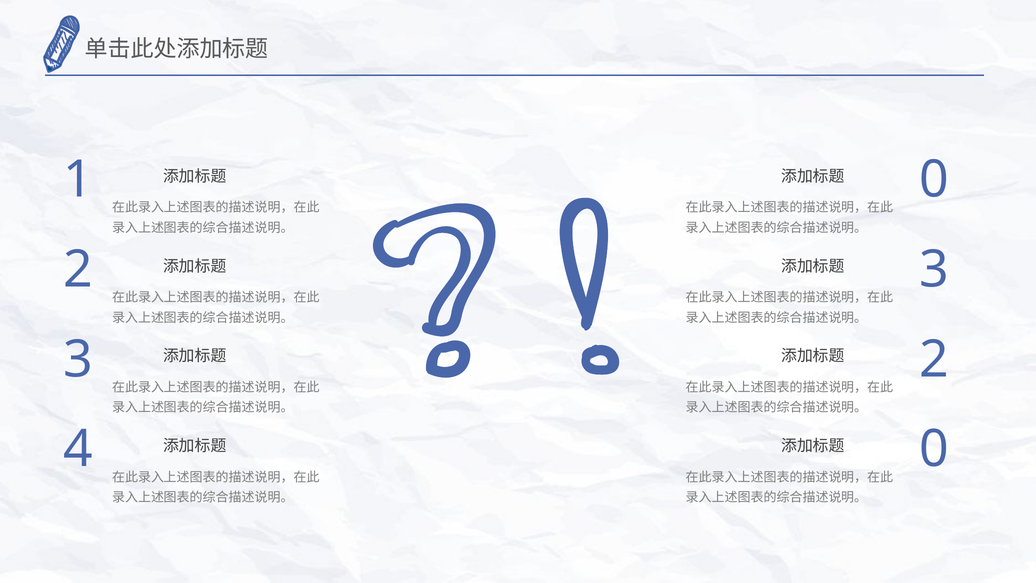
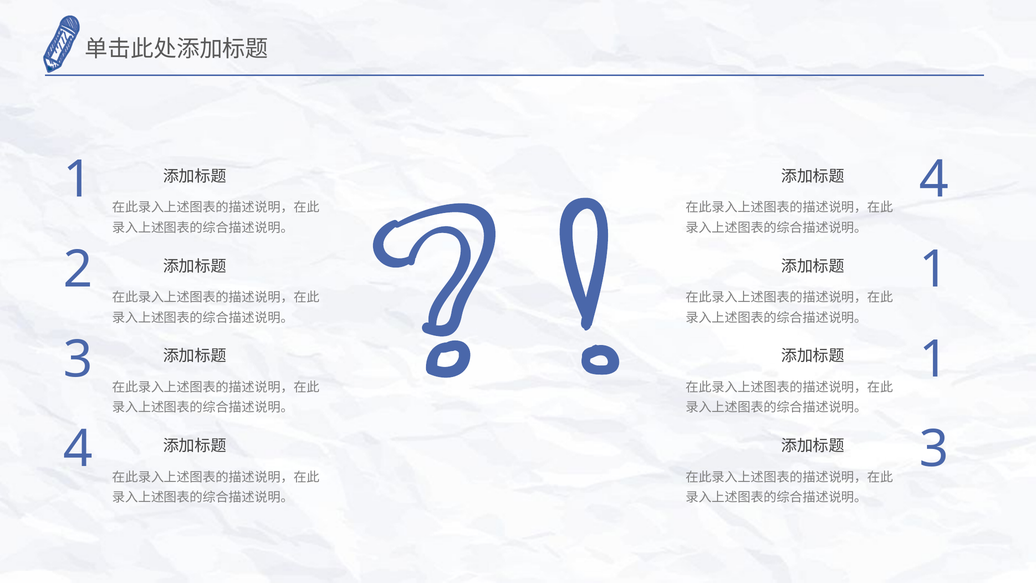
0: 0 -> 4 (934, 180)
3: 3 -> 1 (934, 269)
2: 2 -> 1 (934, 359)
0: 0 -> 3 (934, 449)
